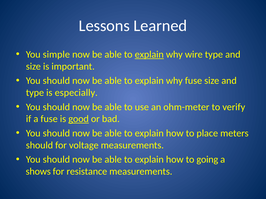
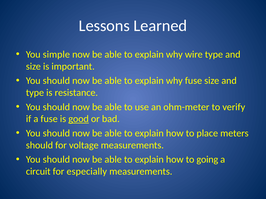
explain underline: present -> none (149, 55)
especially: especially -> resistance (76, 93)
shows: shows -> circuit (38, 172)
resistance: resistance -> especially (87, 172)
